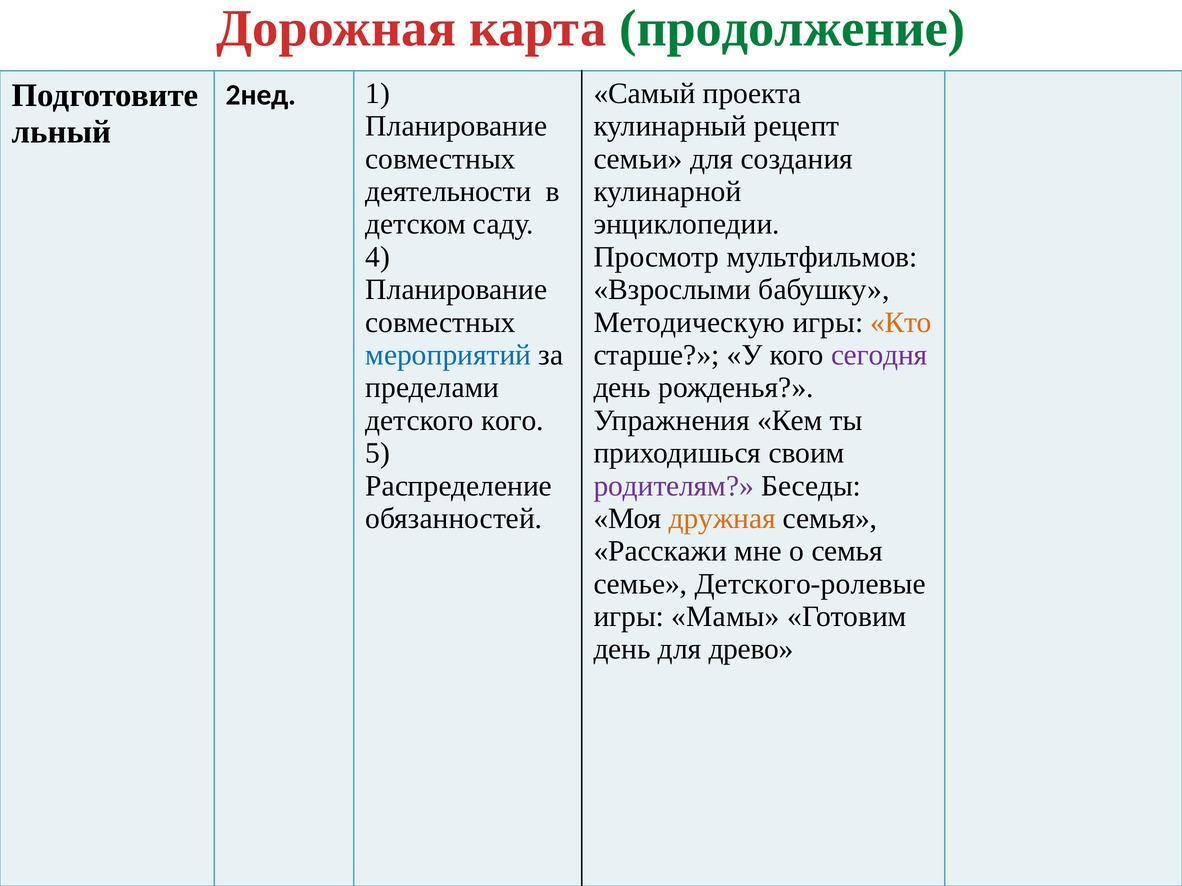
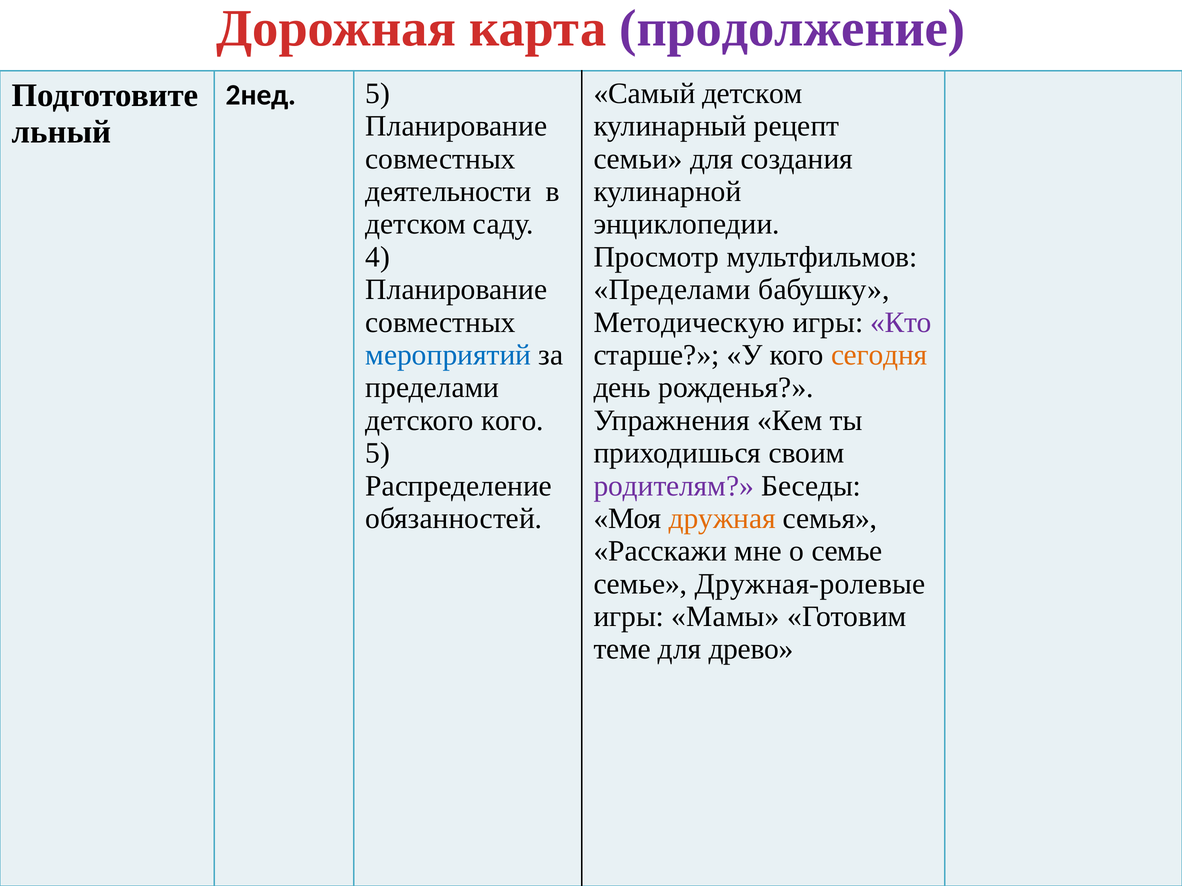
продолжение colour: green -> purple (792, 28)
Самый проекта: проекта -> детском (752, 93)
2нед 1: 1 -> 5 (378, 93)
Взрослыми: Взрослыми -> Пределами (672, 290)
Кто colour: orange -> purple (901, 322)
сегодня colour: purple -> orange (879, 355)
о семья: семья -> семье (847, 551)
Детского-ролевые: Детского-ролевые -> Дружная-ролевые (810, 584)
день: день -> теме (622, 650)
